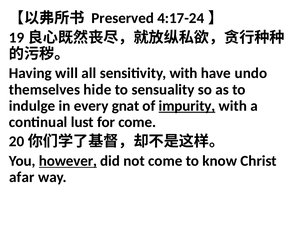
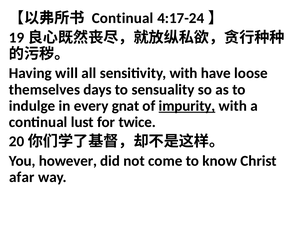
Preserved: Preserved -> Continual (123, 18)
undo: undo -> loose (251, 73)
hide: hide -> days (98, 90)
for come: come -> twice (137, 122)
however underline: present -> none (68, 161)
